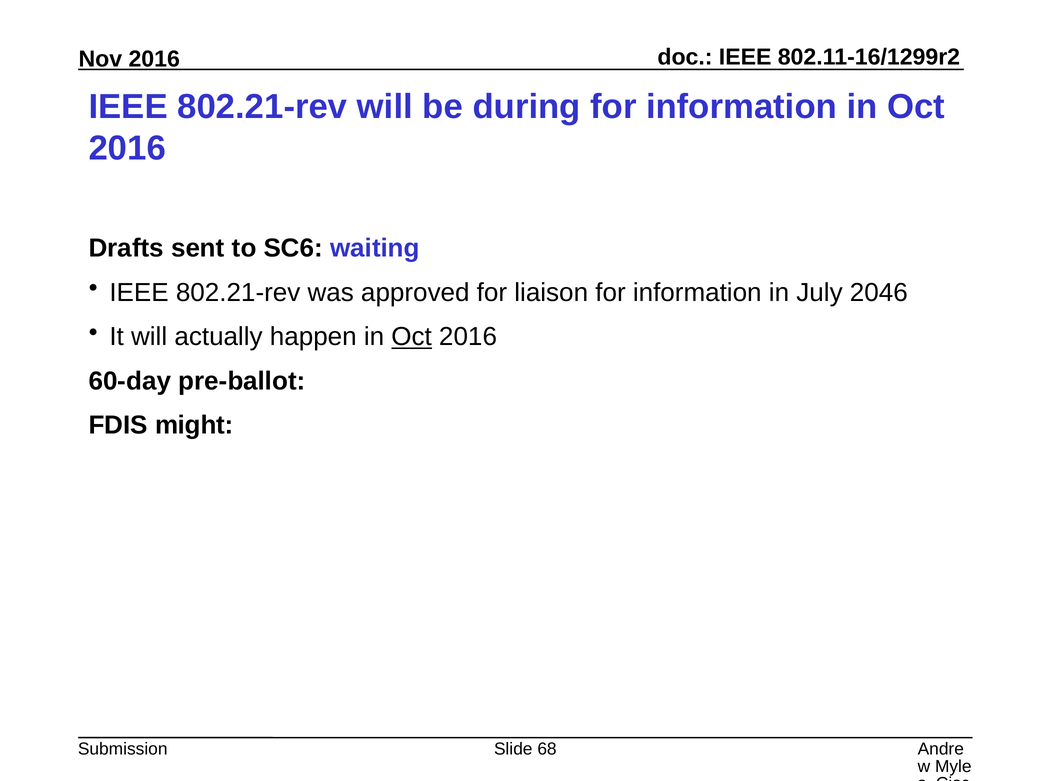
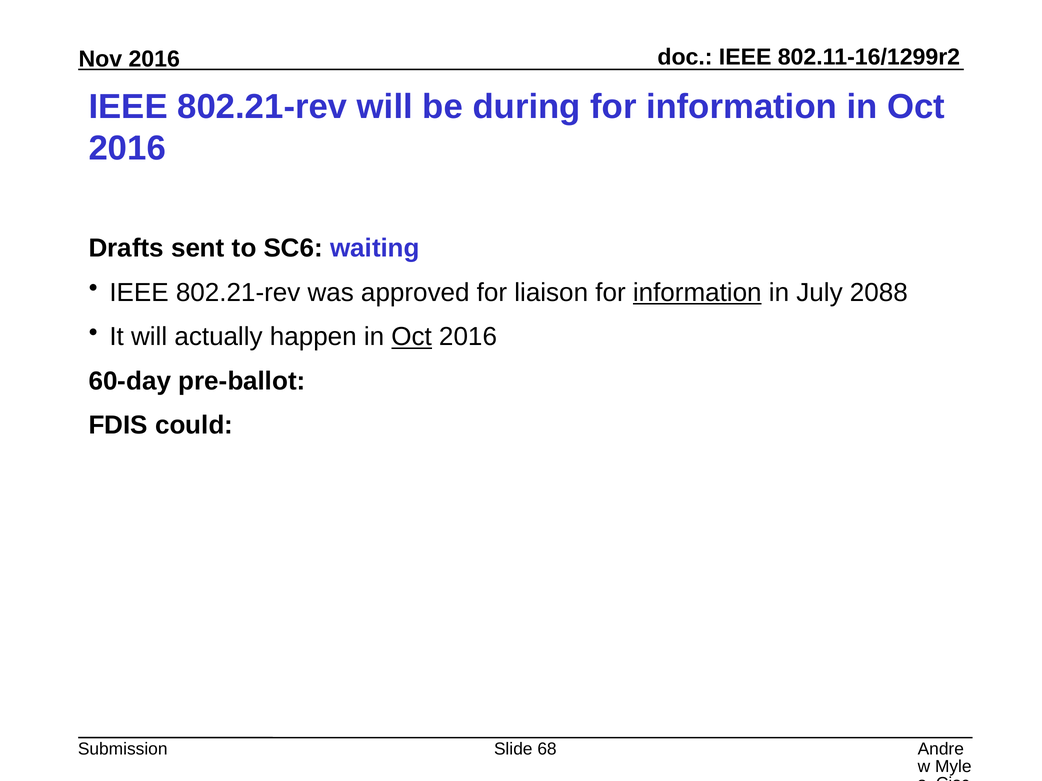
information underline: none -> present (697, 293)
2046: 2046 -> 2088 (879, 293)
might: might -> could (194, 426)
